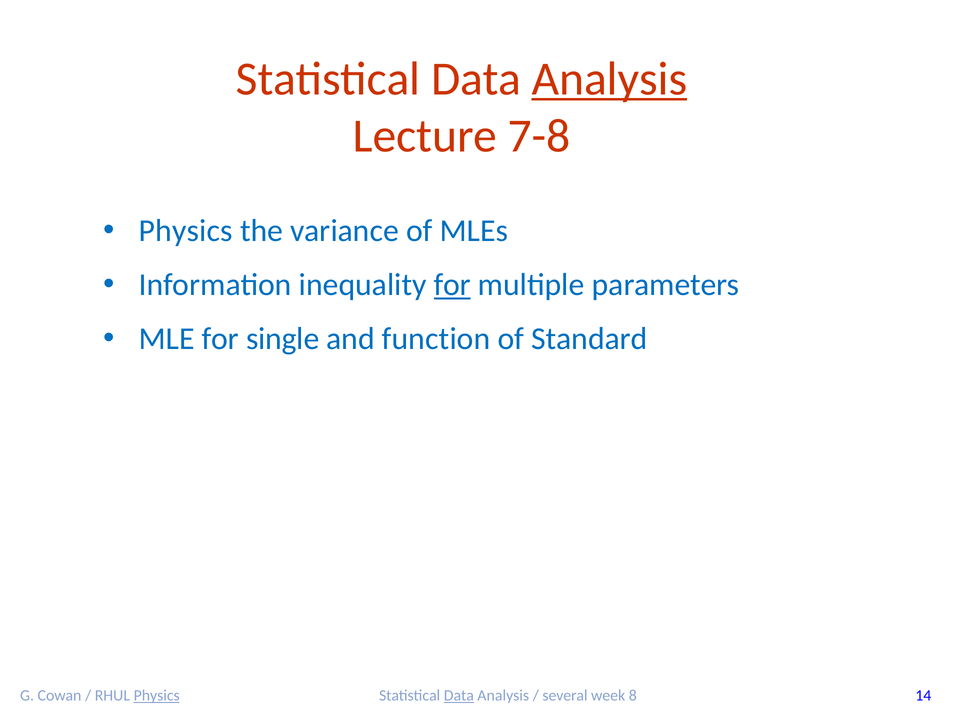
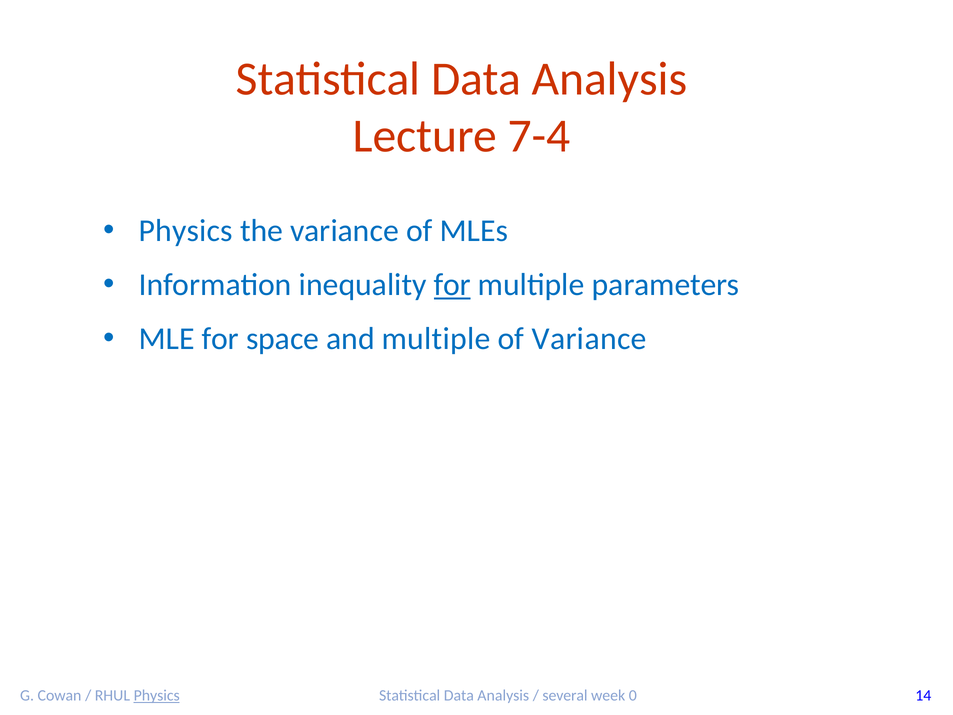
Analysis underline: present -> none (609, 79)
7-8: 7-8 -> 7-4 (539, 136)
single: single -> space (283, 339)
and function: function -> multiple (436, 339)
of Standard: Standard -> Variance (589, 339)
Data underline: present -> none (459, 695)
8: 8 -> 0 (633, 695)
